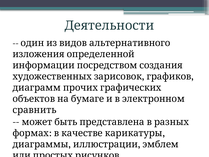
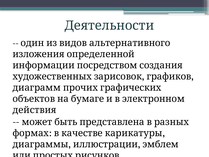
сравнить: сравнить -> действия (35, 110)
